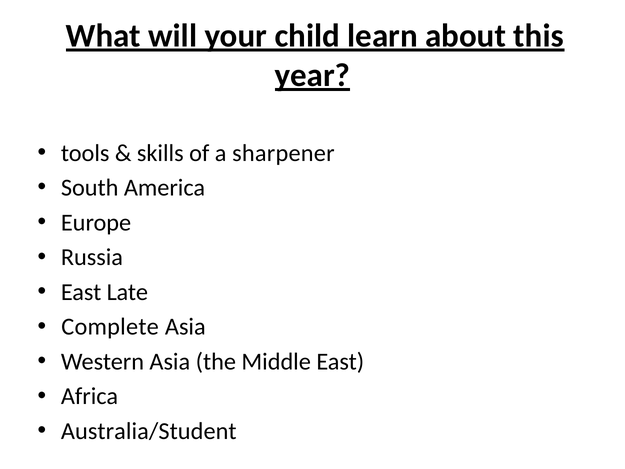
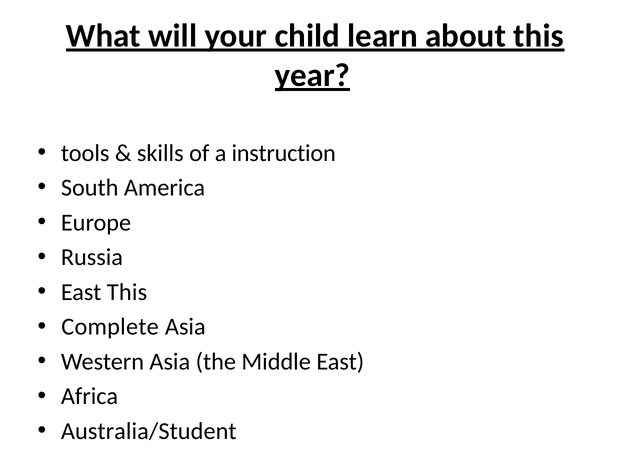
sharpener: sharpener -> instruction (284, 153)
East Late: Late -> This (127, 292)
